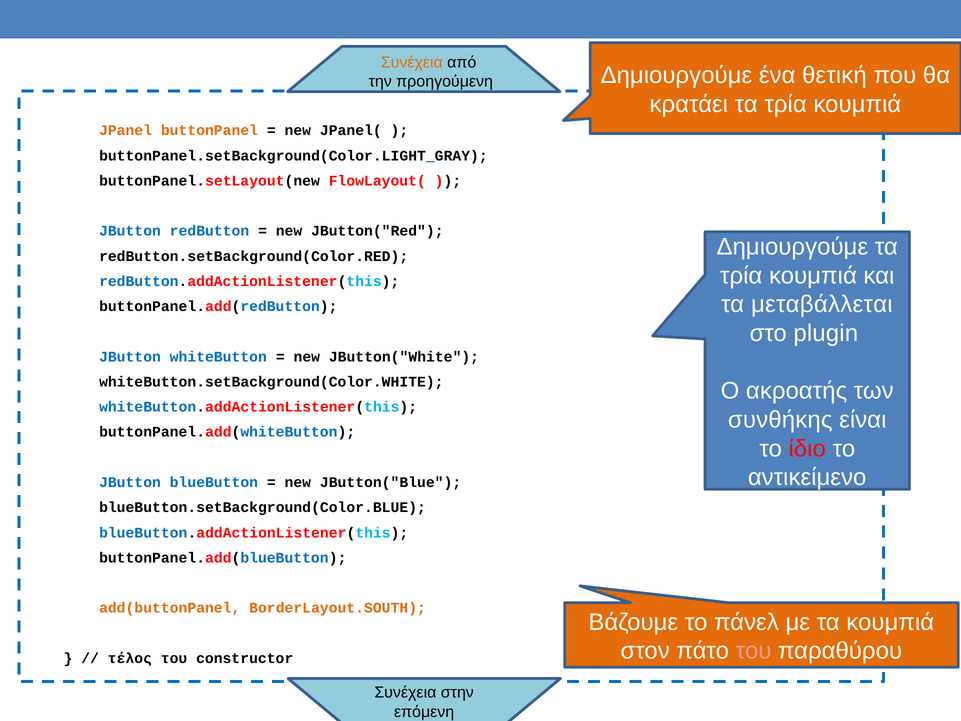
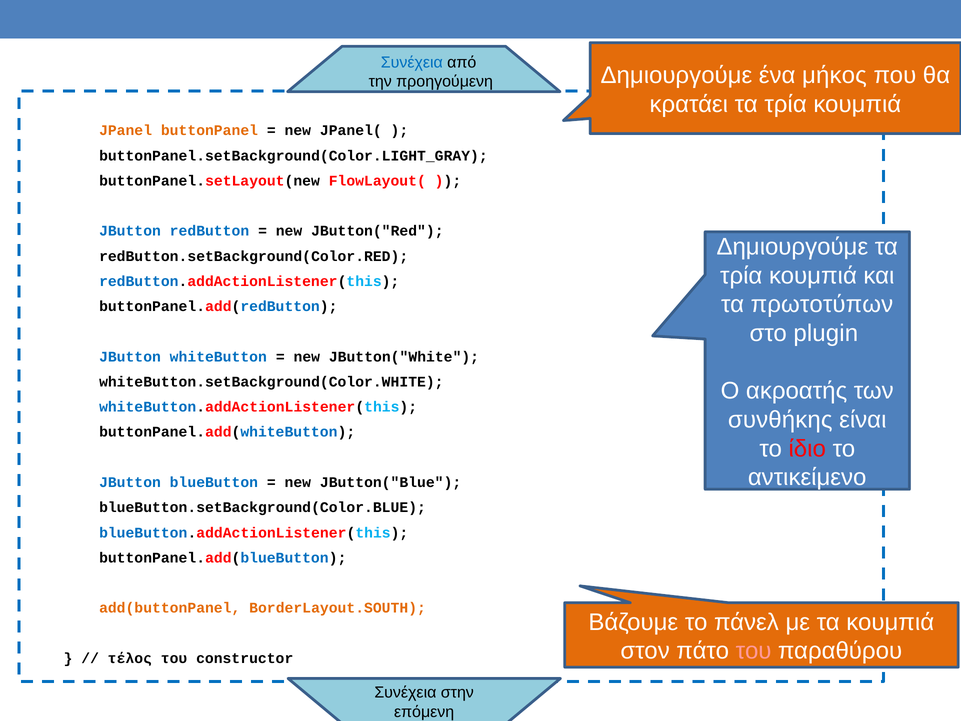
Συνέχεια colour: orange -> blue (412, 62)
θετική: θετική -> μήκος (834, 75)
μεταβάλλεται: μεταβάλλεται -> πρωτοτύπων (822, 304)
